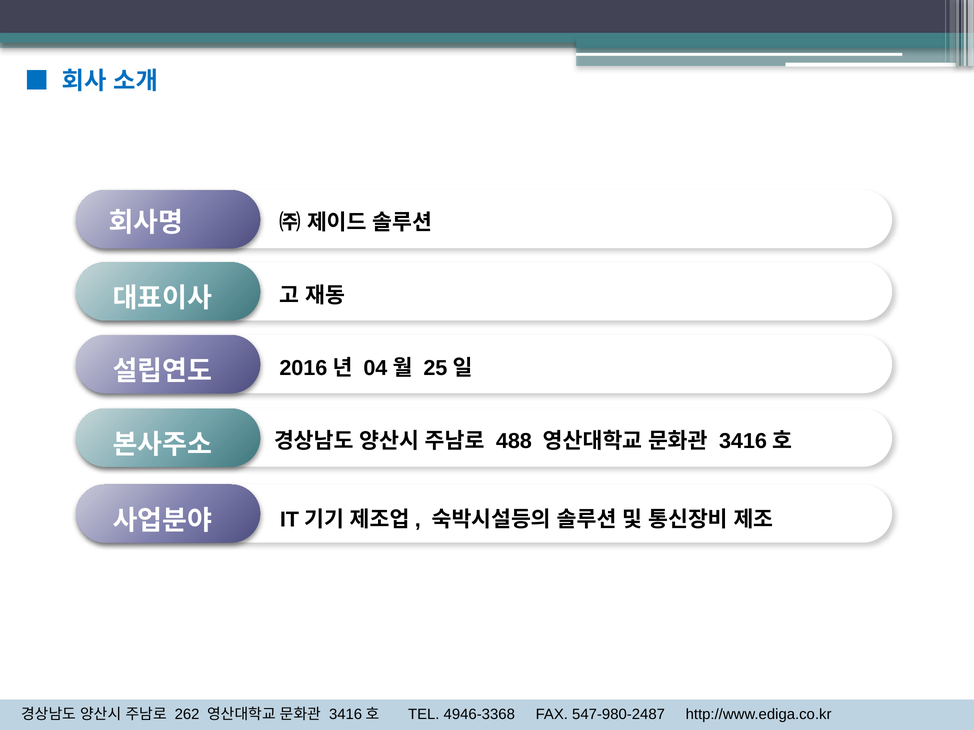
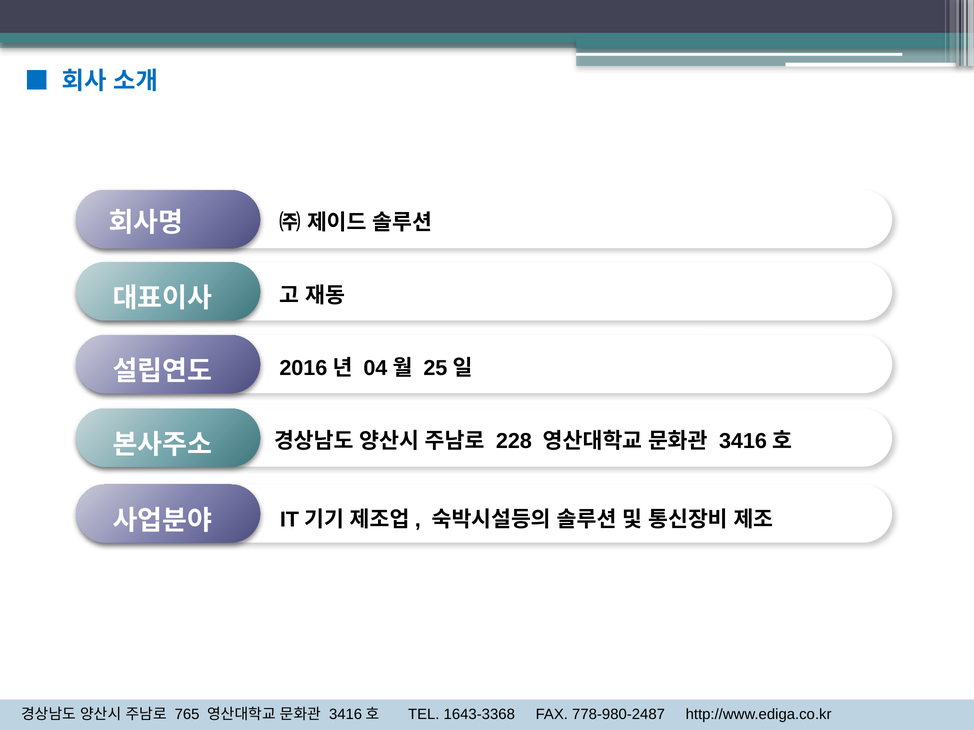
488: 488 -> 228 (514, 441)
262: 262 -> 765 (187, 715)
4946-3368: 4946-3368 -> 1643-3368 (479, 715)
547-980-2487: 547-980-2487 -> 778-980-2487 (619, 715)
